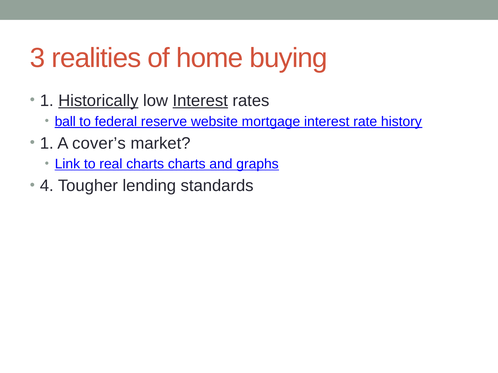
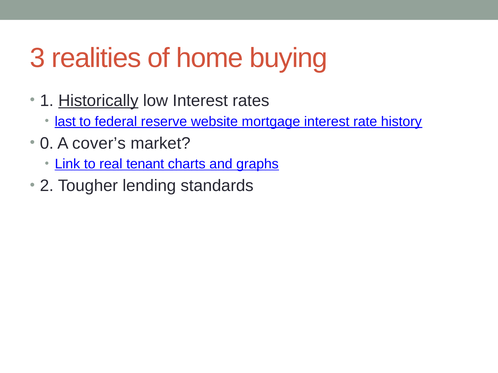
Interest underline: present -> none (200, 101)
ball: ball -> last (65, 122)
1: 1 -> 0 (47, 143)
real charts: charts -> tenant (145, 164)
4: 4 -> 2 (47, 186)
